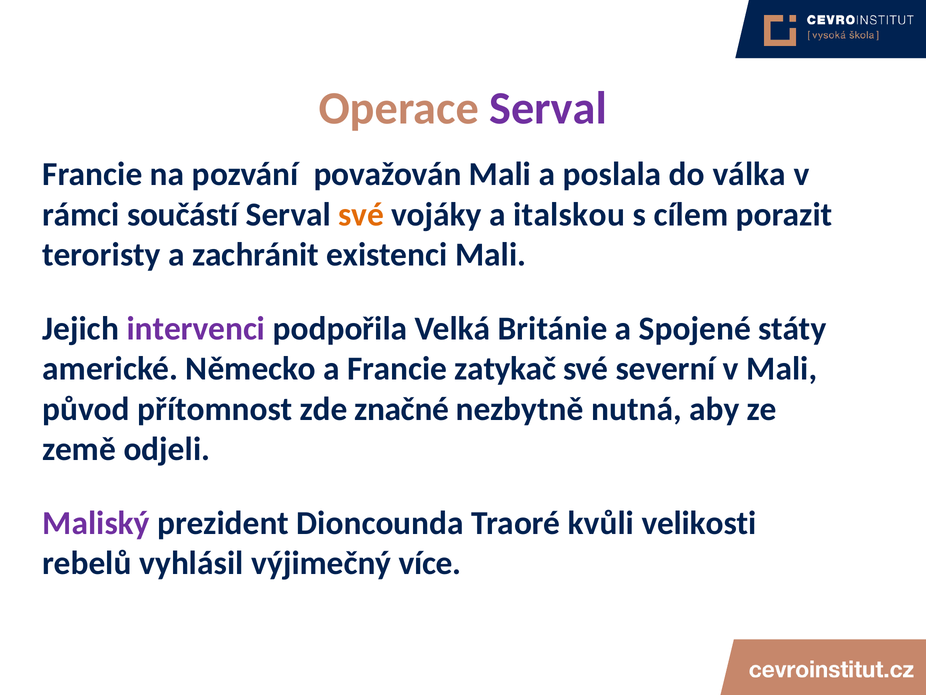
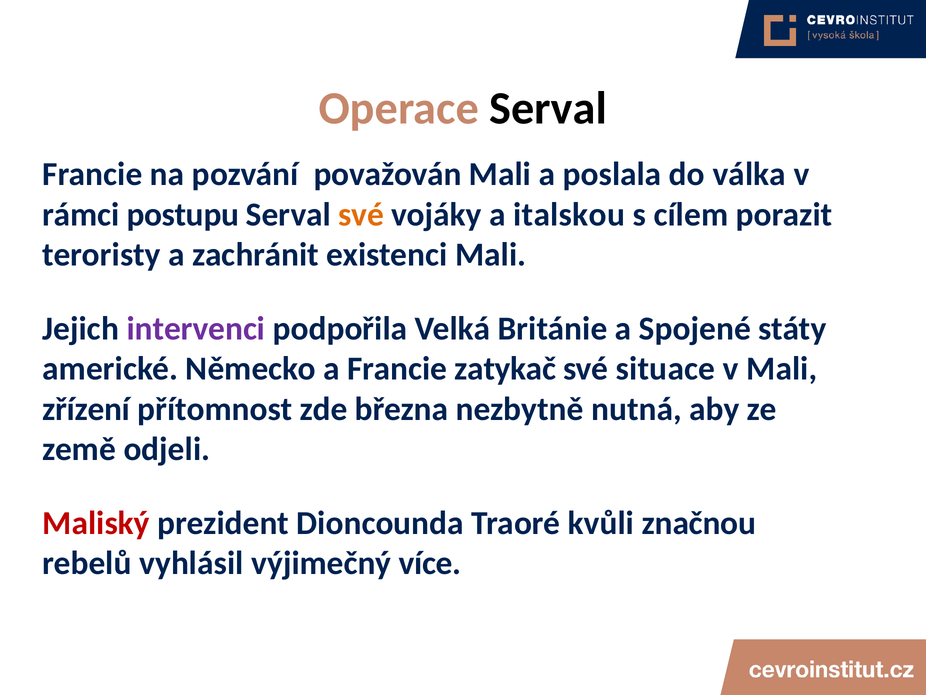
Serval colour: purple -> black (548, 108)
součástí: součástí -> postupu (183, 214)
severní: severní -> situace (665, 369)
původ: původ -> zřízení (86, 409)
značné: značné -> března (402, 409)
Maliský colour: purple -> red (96, 523)
velikosti: velikosti -> značnou (699, 523)
